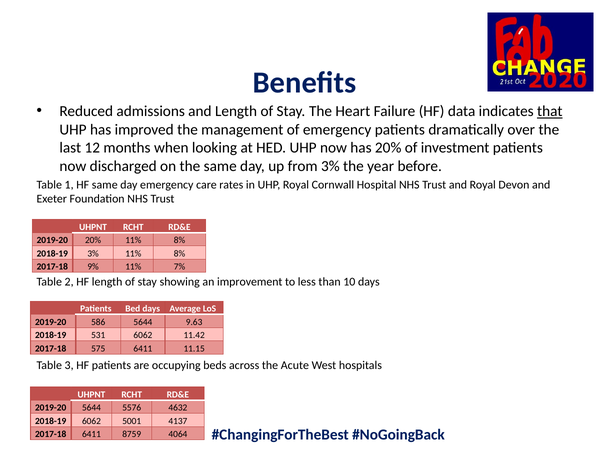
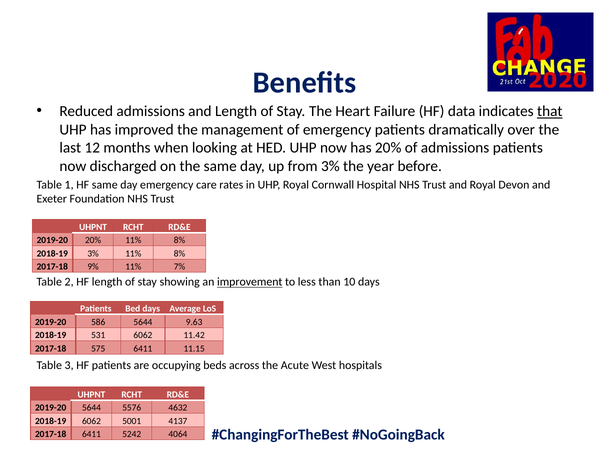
of investment: investment -> admissions (455, 148)
improvement underline: none -> present (250, 282)
8759: 8759 -> 5242 (132, 434)
